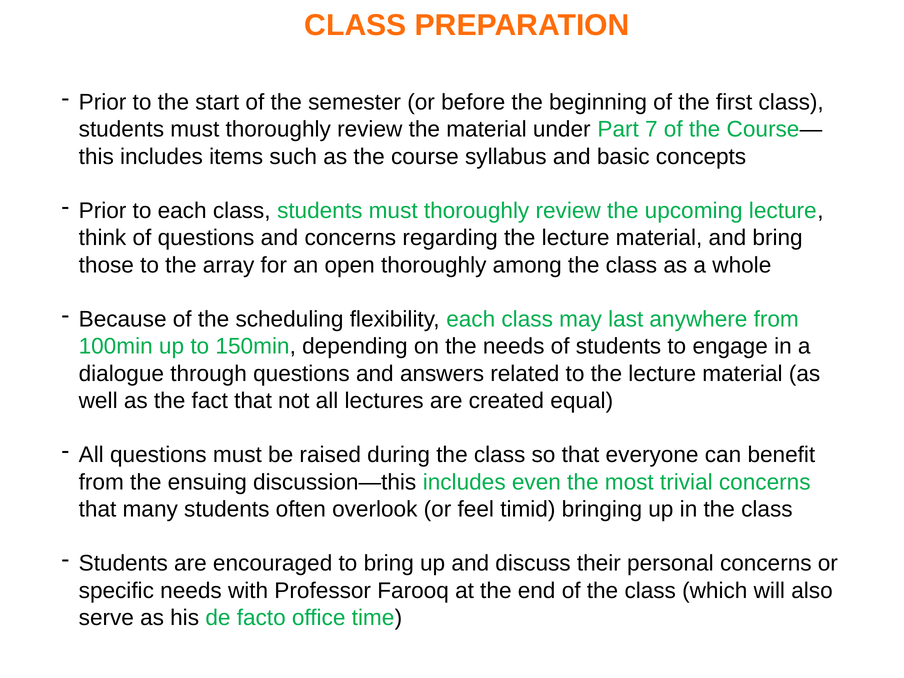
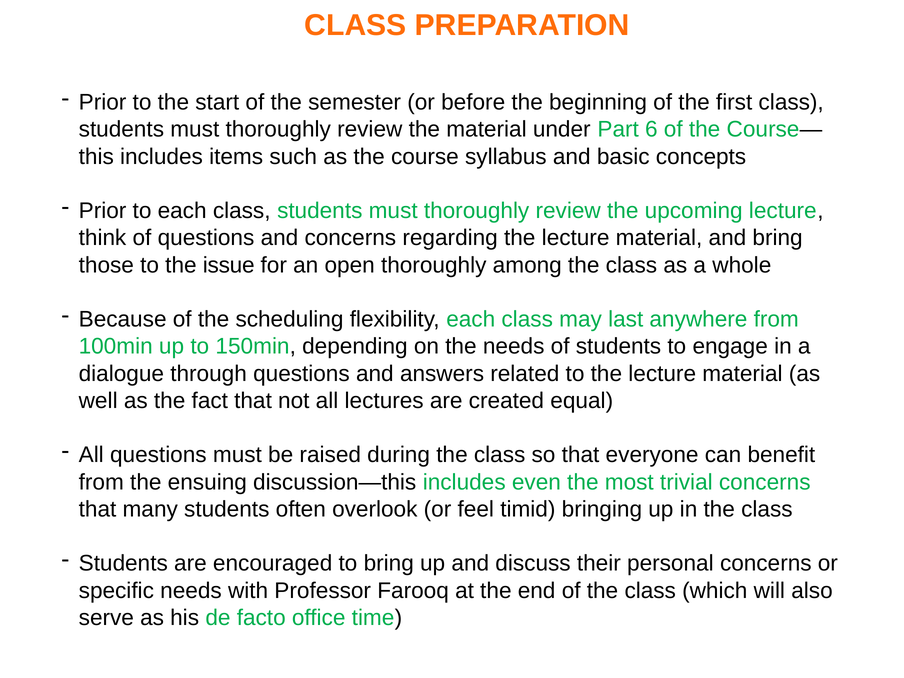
7: 7 -> 6 (651, 130)
array: array -> issue (229, 265)
